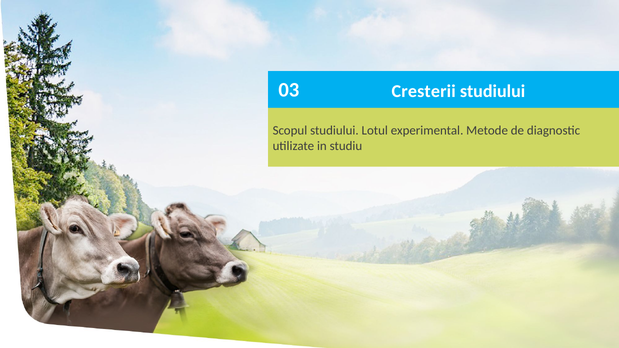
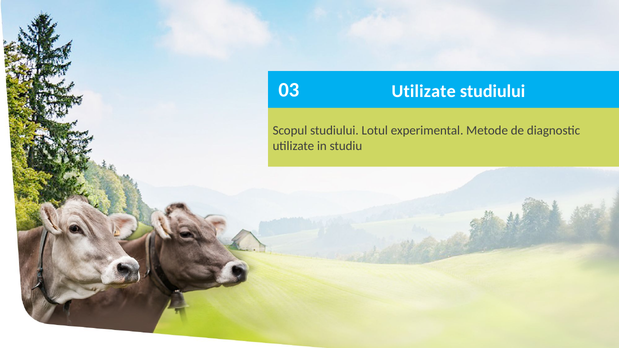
03 Cresterii: Cresterii -> Utilizate (424, 91)
